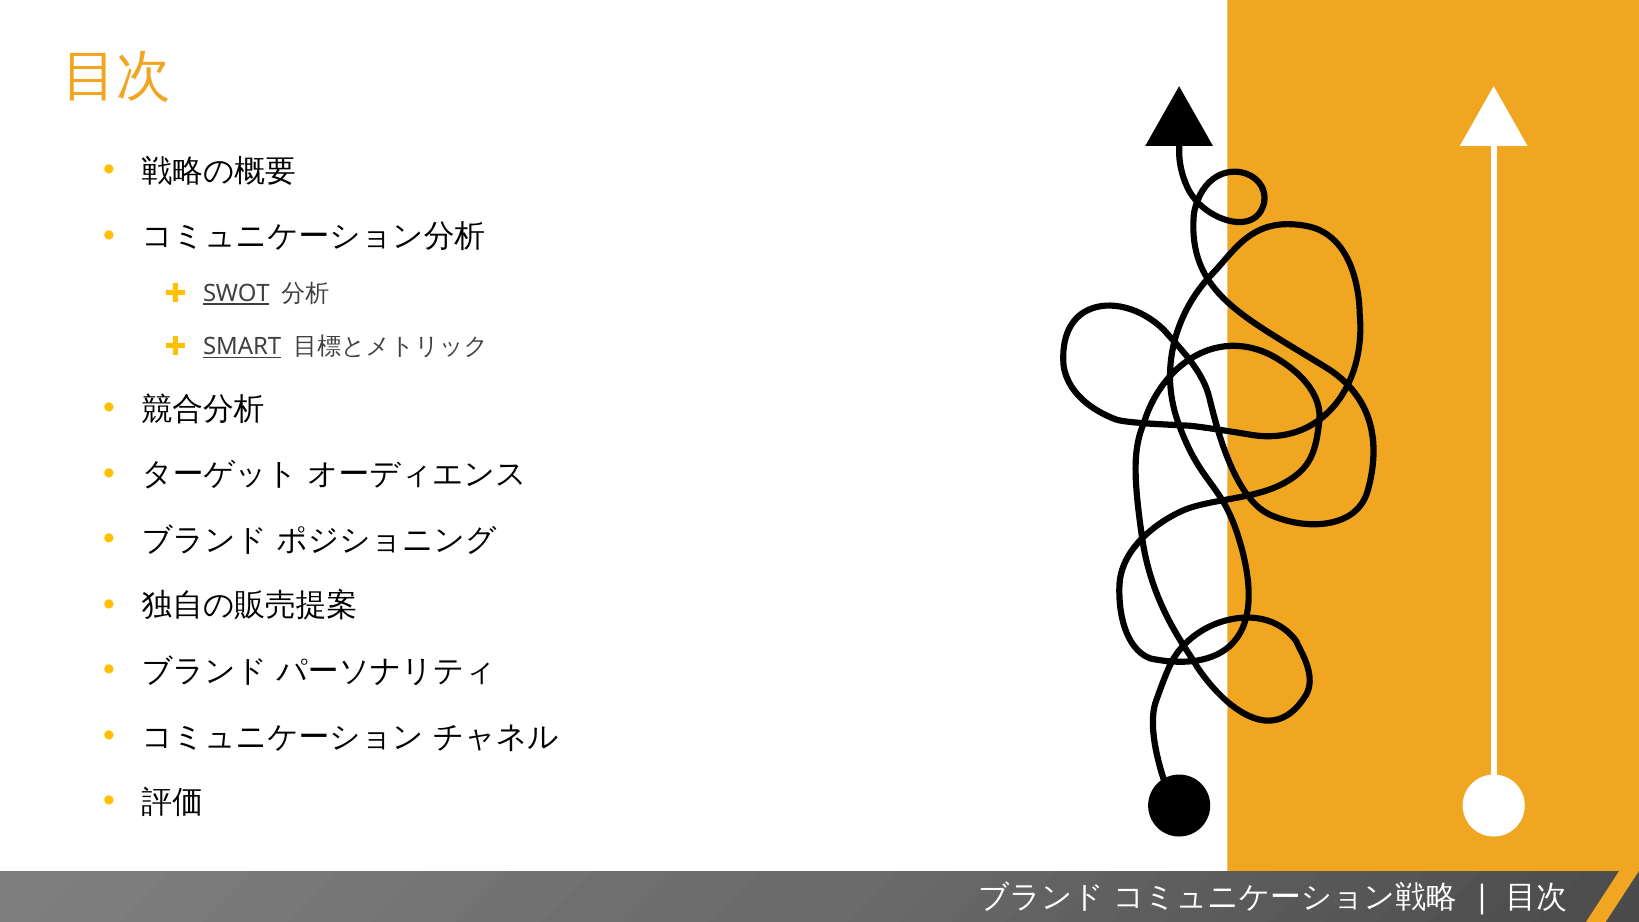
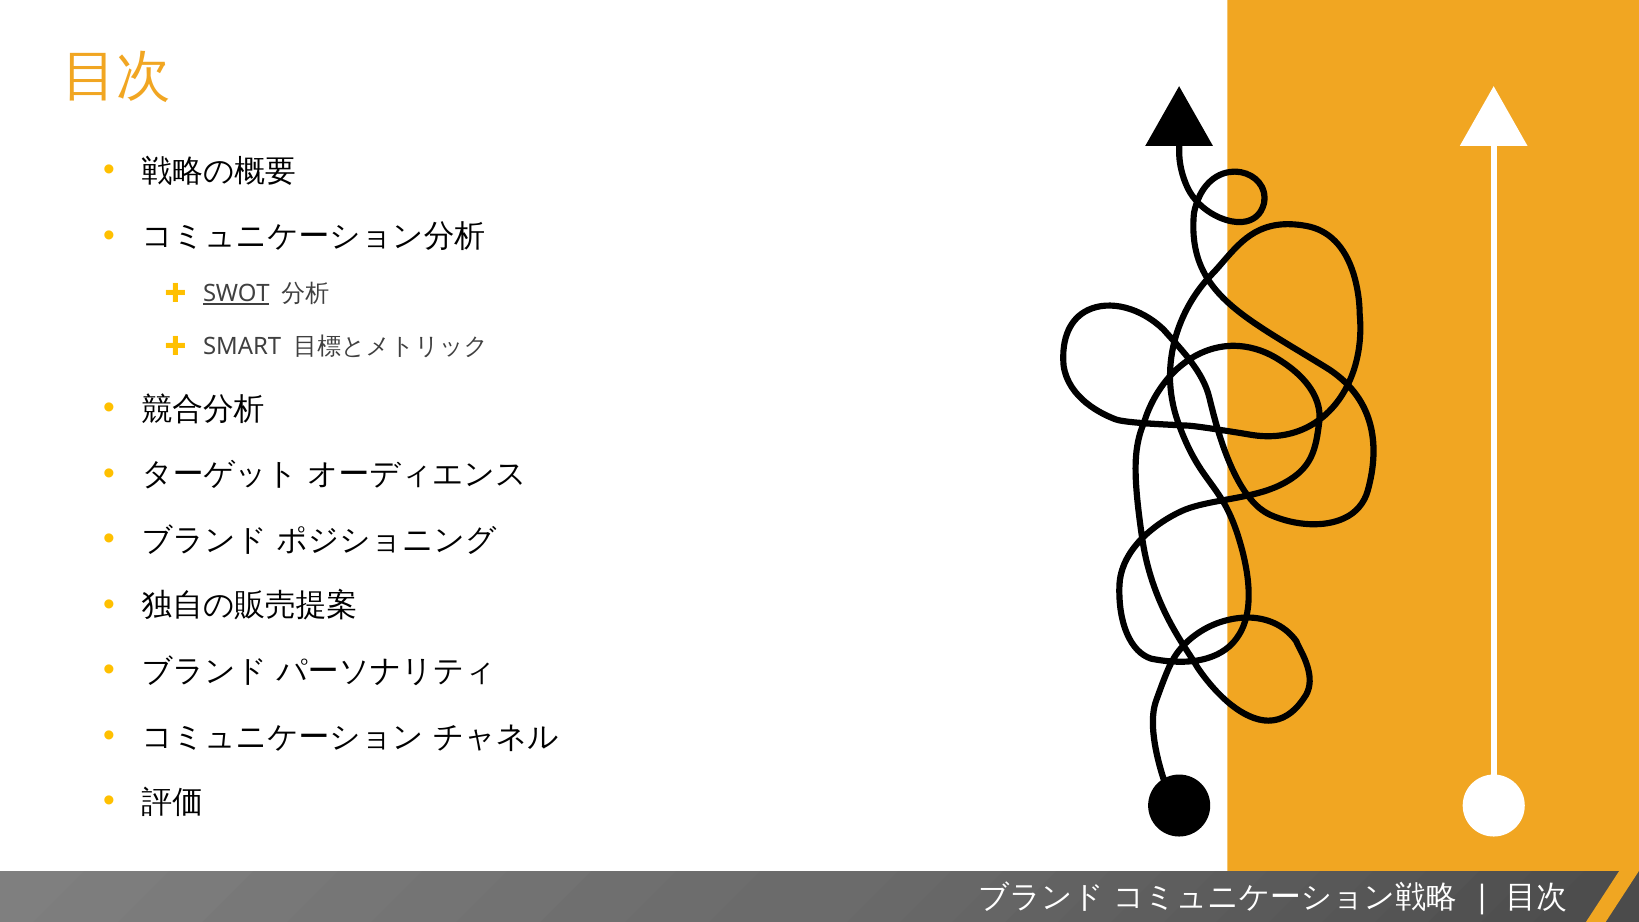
SMART underline: present -> none (242, 347)
